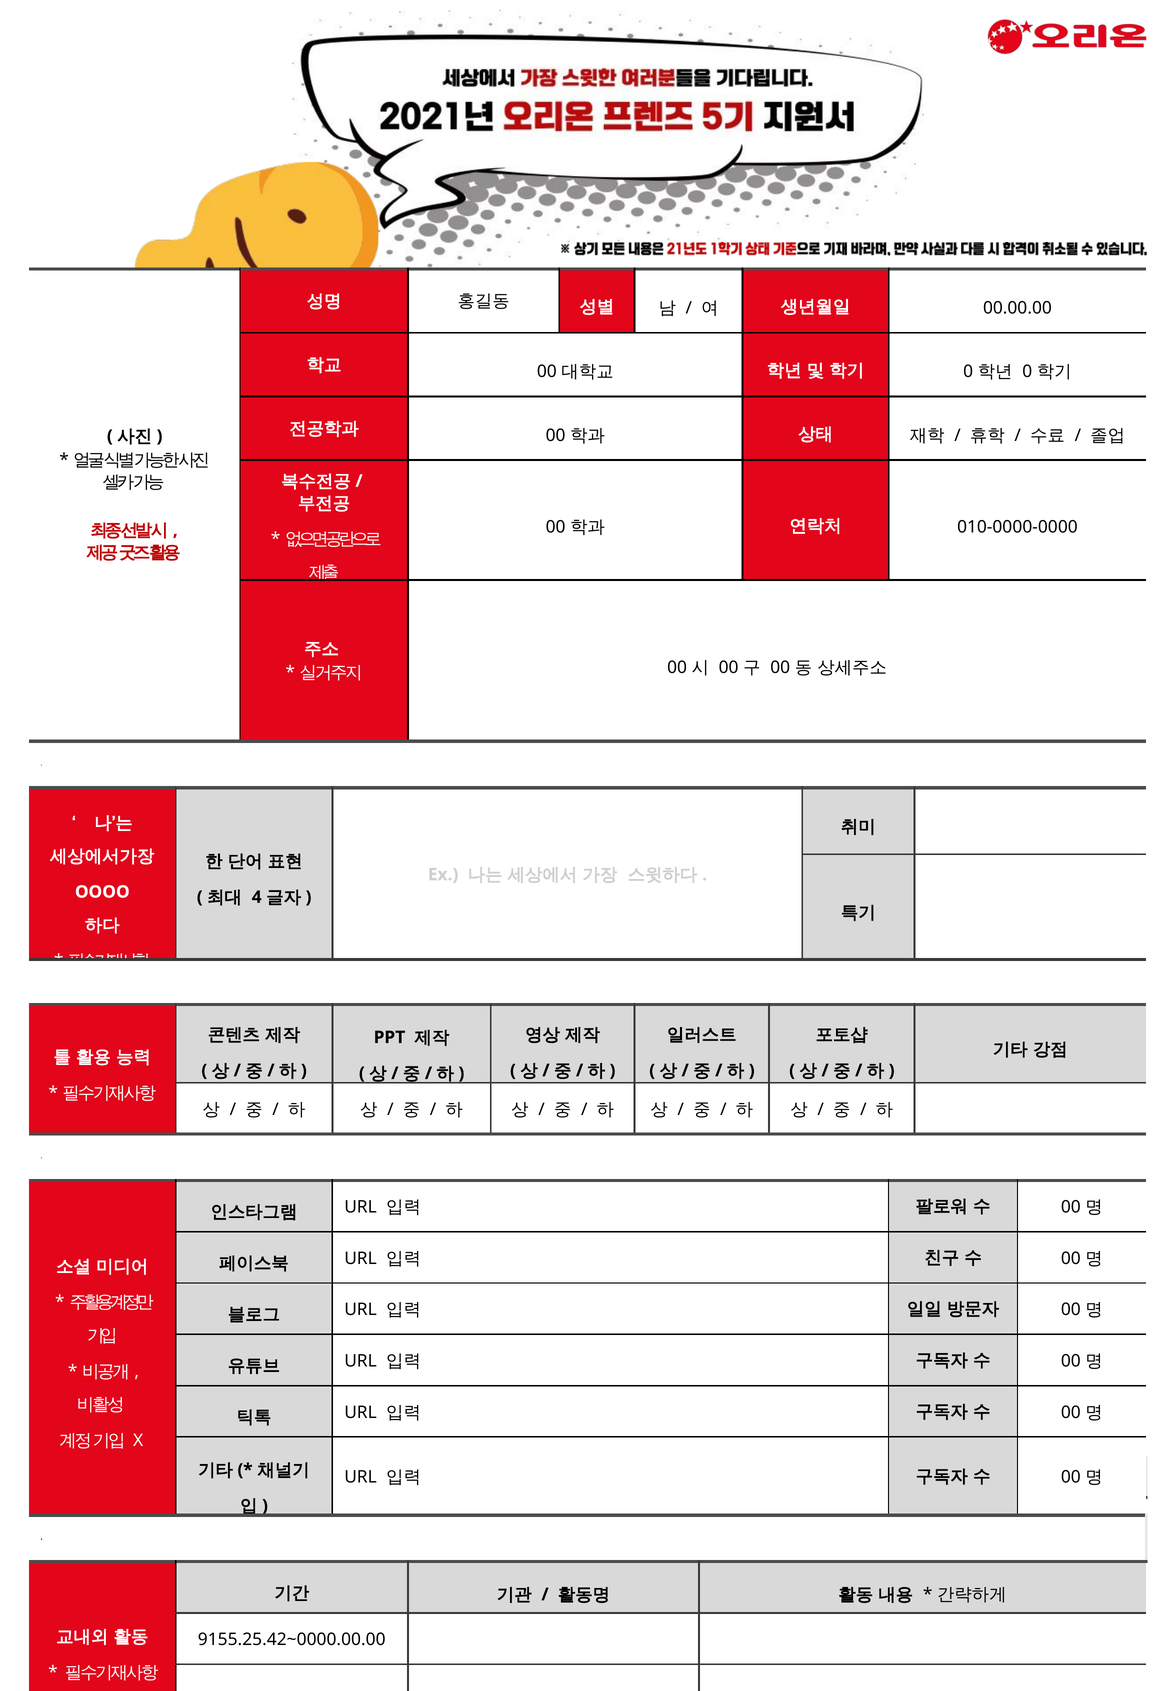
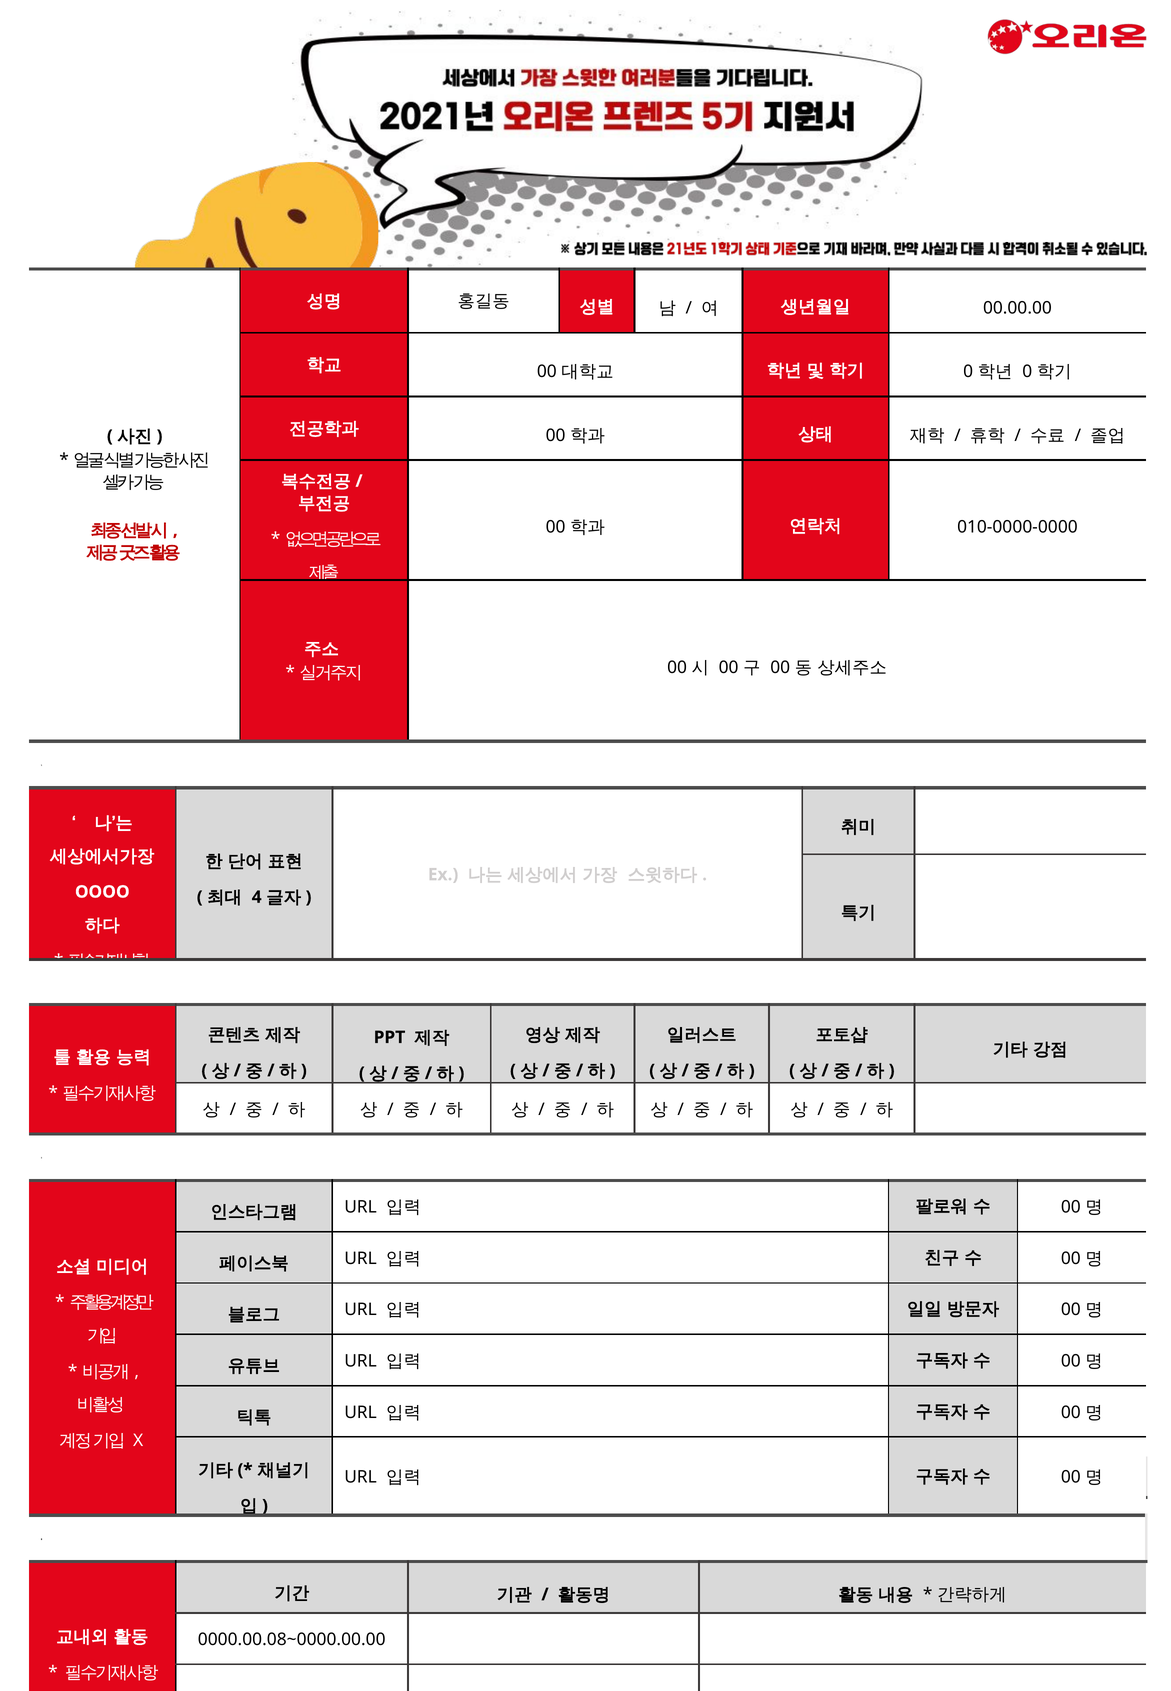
9155.25.42~0000.00.00: 9155.25.42~0000.00.00 -> 0000.00.08~0000.00.00 (292, 1640)
